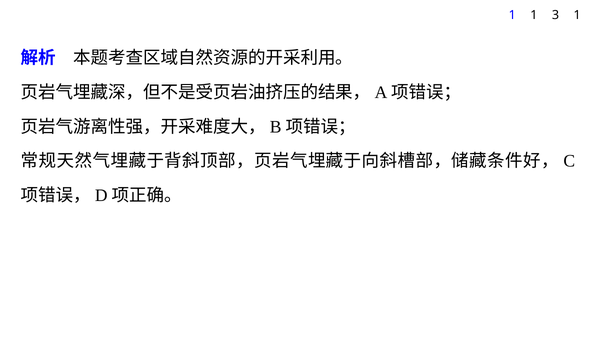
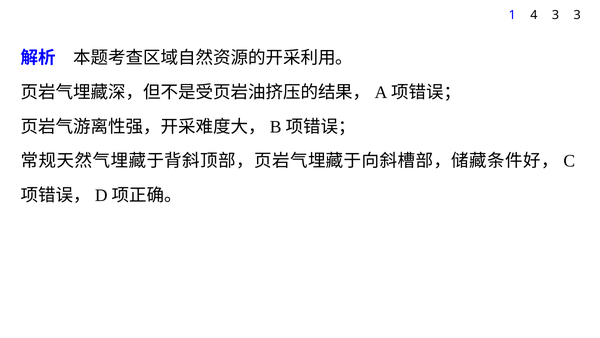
1 1: 1 -> 4 (534, 15)
3 1: 1 -> 3 (577, 15)
